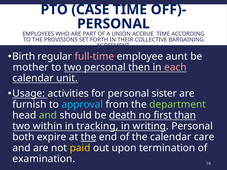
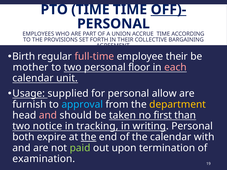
PTO CASE: CASE -> TIME (90, 10)
OFF)- underline: none -> present (168, 10)
employee aunt: aunt -> their (177, 56)
then: then -> floor (139, 67)
activities: activities -> supplied (68, 94)
sister: sister -> allow (164, 94)
department colour: light green -> yellow (178, 104)
and colour: light green -> pink (48, 115)
death: death -> taken (123, 115)
within: within -> notice (48, 126)
care: care -> with (204, 137)
paid colour: yellow -> light green (80, 148)
